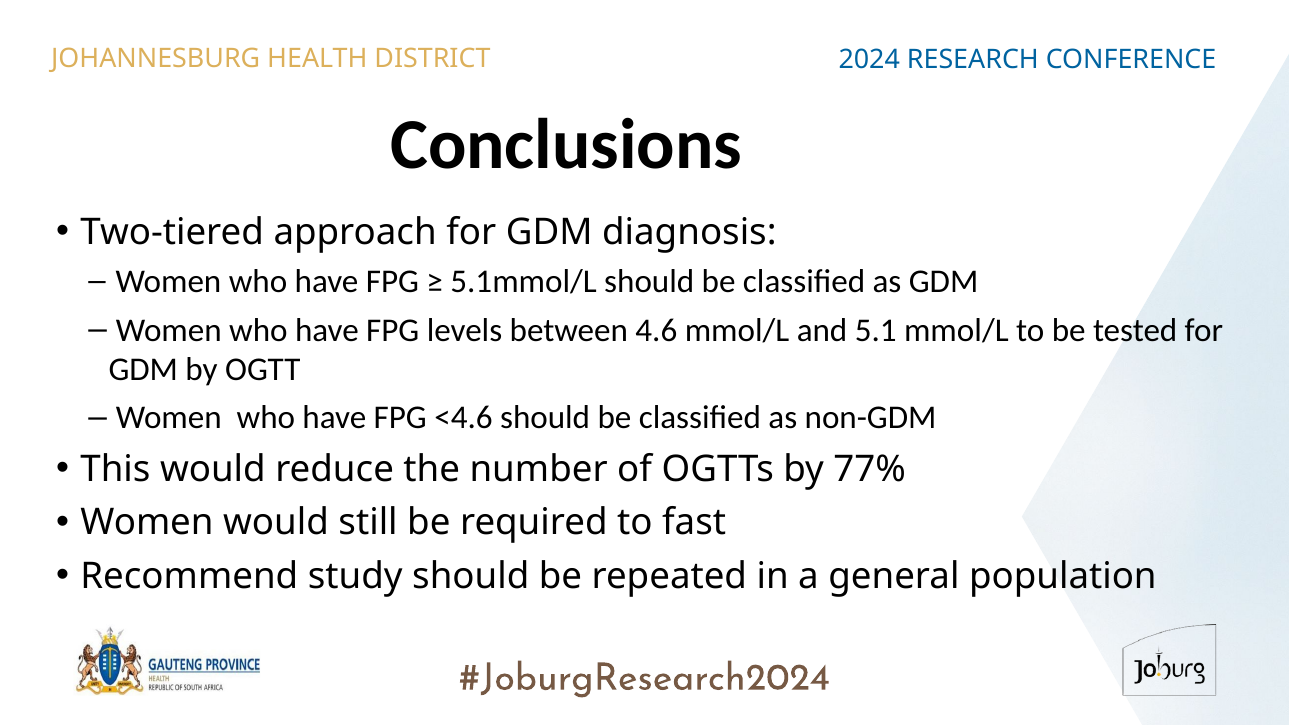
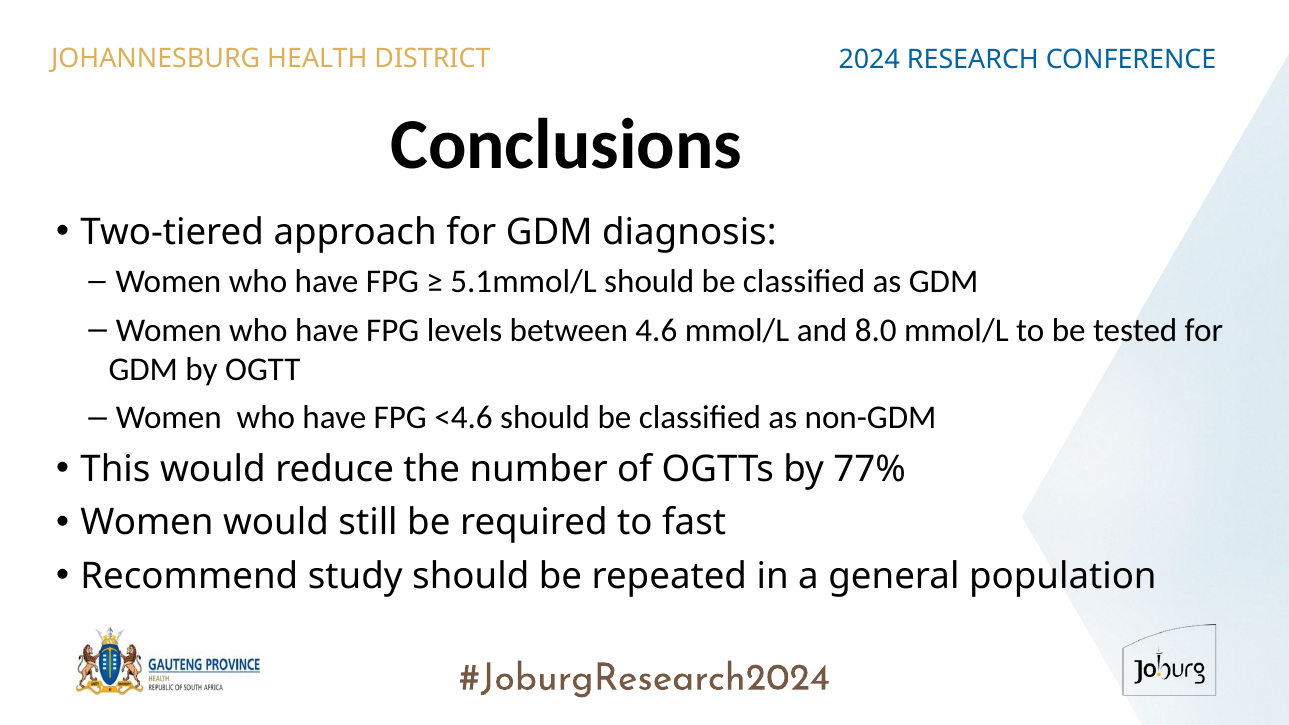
5.1: 5.1 -> 8.0 (876, 330)
